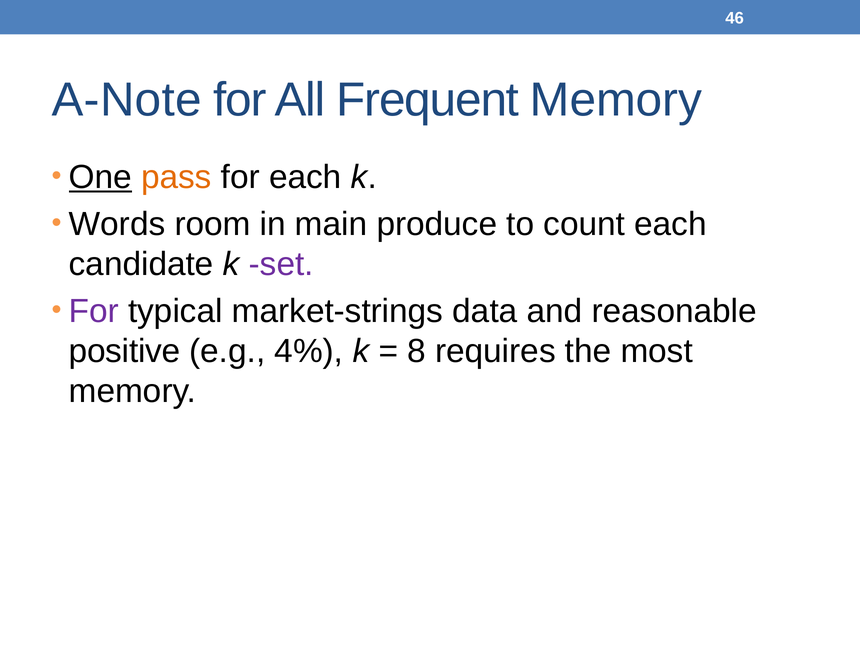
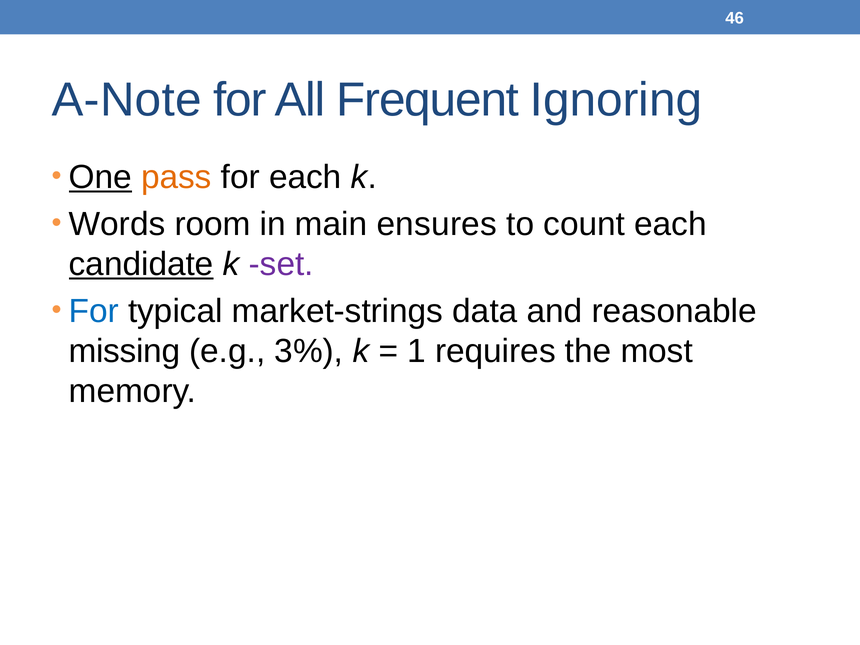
Frequent Memory: Memory -> Ignoring (616, 100)
produce: produce -> ensures (437, 224)
candidate underline: none -> present (141, 264)
For colour: purple -> blue (94, 311)
positive: positive -> missing (125, 351)
4%: 4% -> 3% (309, 351)
8: 8 -> 1 (417, 351)
